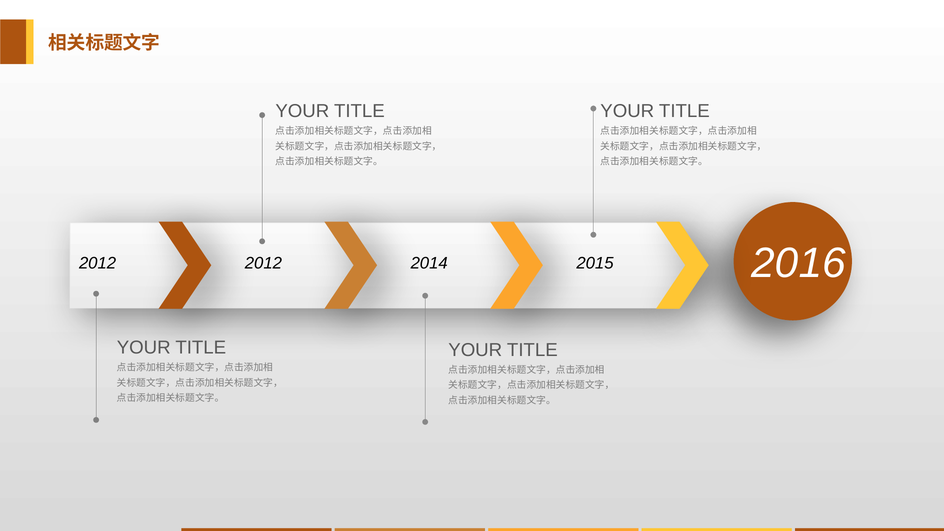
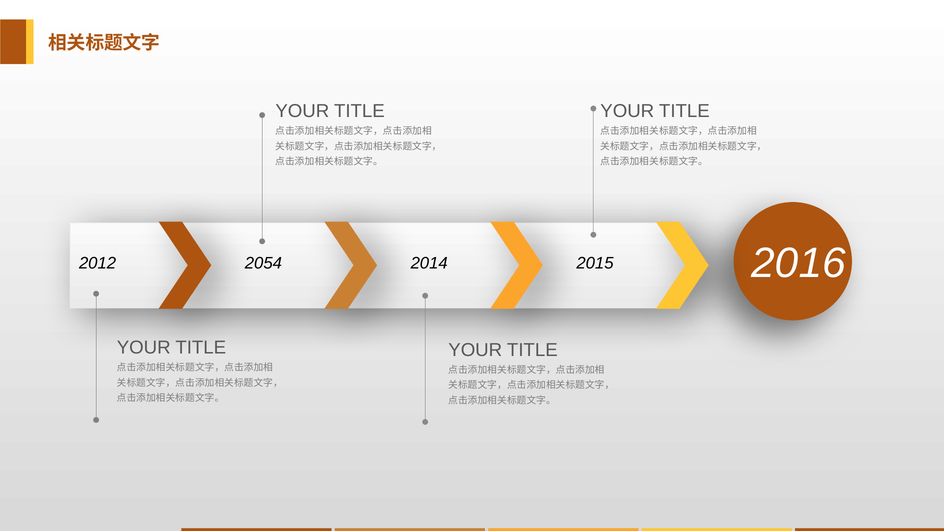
2012 2012: 2012 -> 2054 (263, 263)
